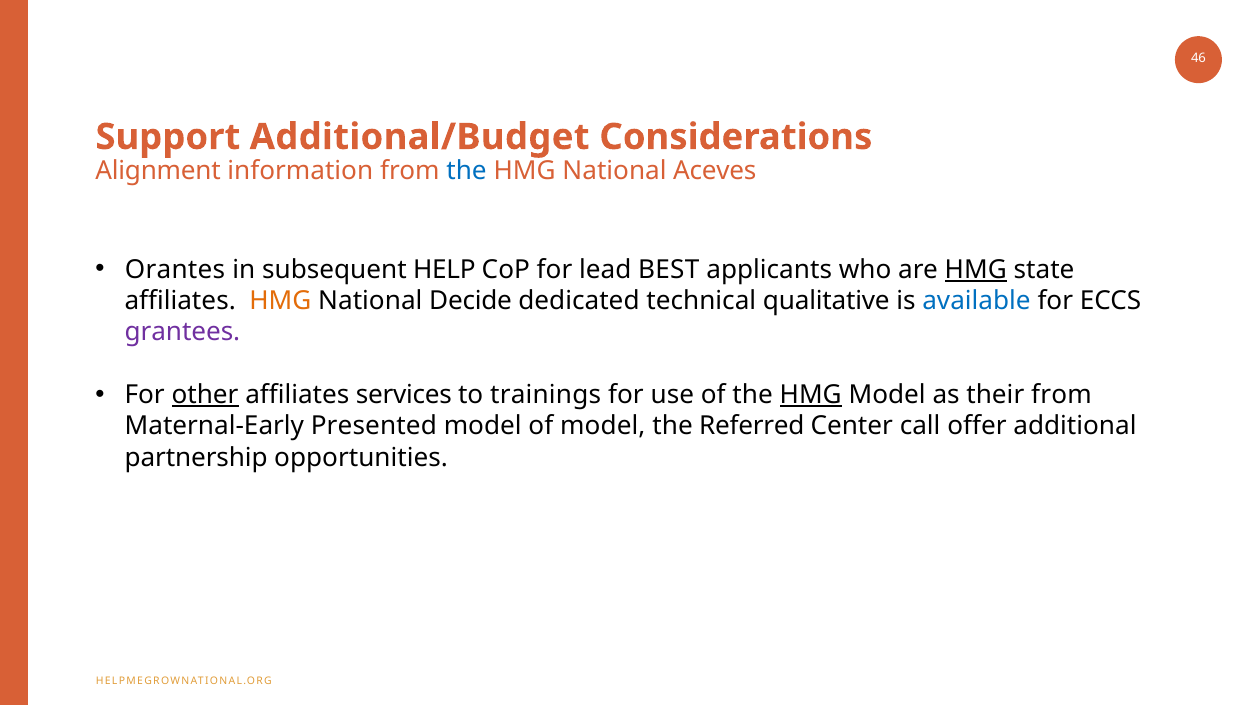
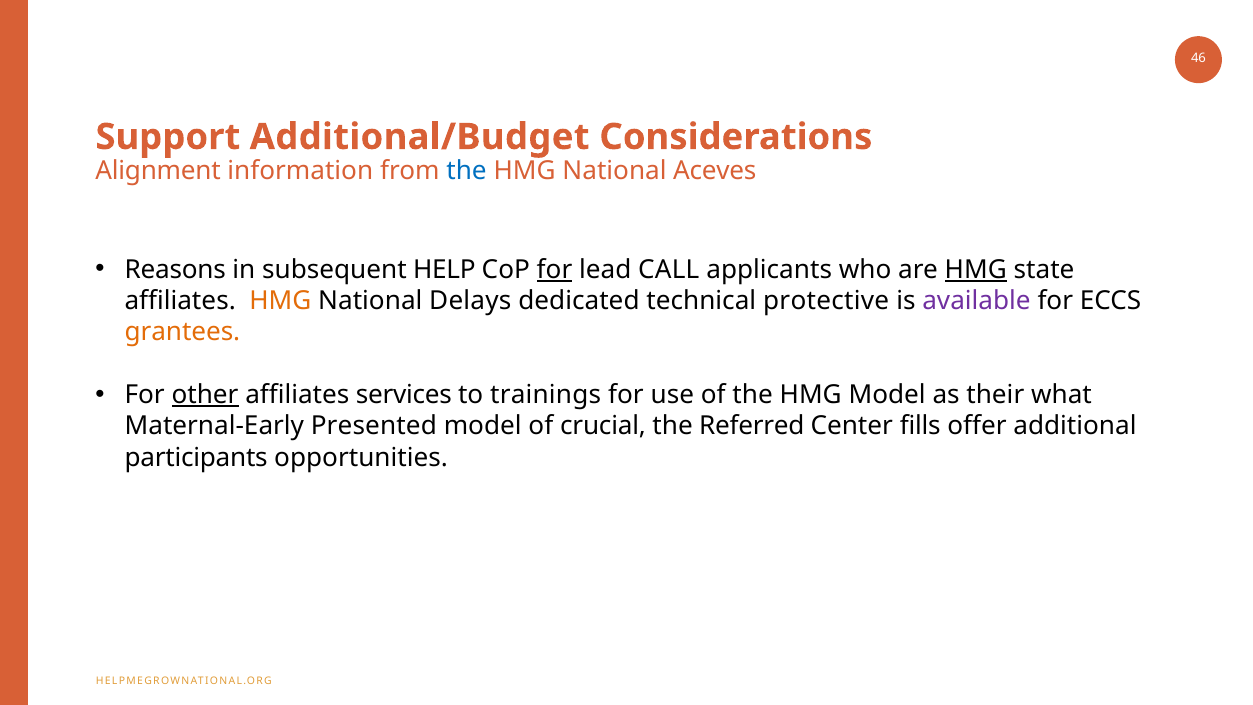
Orantes: Orantes -> Reasons (175, 270)
for underline: none -> present (555, 270)
BEST: BEST -> CALL (669, 270)
Decide: Decide -> Delays (470, 301)
qualitative: qualitative -> protective (826, 301)
available colour: blue -> purple (976, 301)
grantees colour: purple -> orange (182, 332)
HMG underline: present -> none (811, 395)
their from: from -> what (1062, 395)
of model: model -> crucial (603, 426)
call: call -> fills (920, 426)
partnership: partnership -> participants (196, 458)
